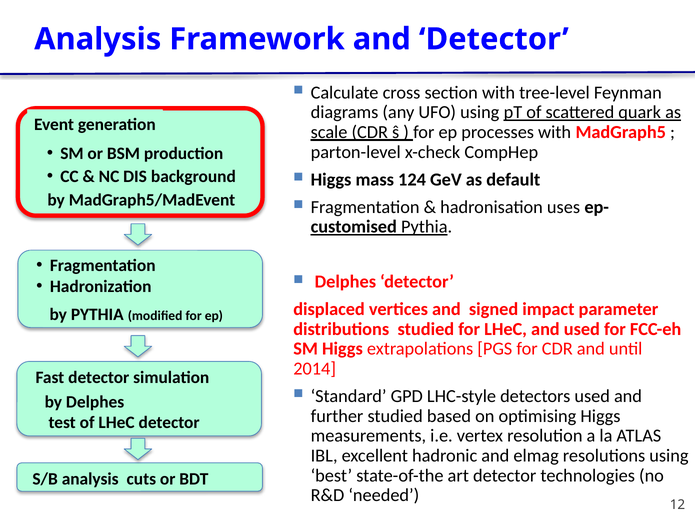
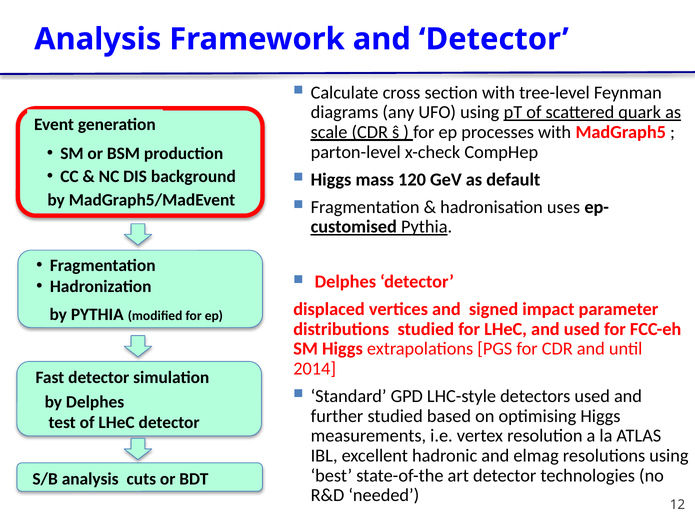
124: 124 -> 120 (412, 180)
